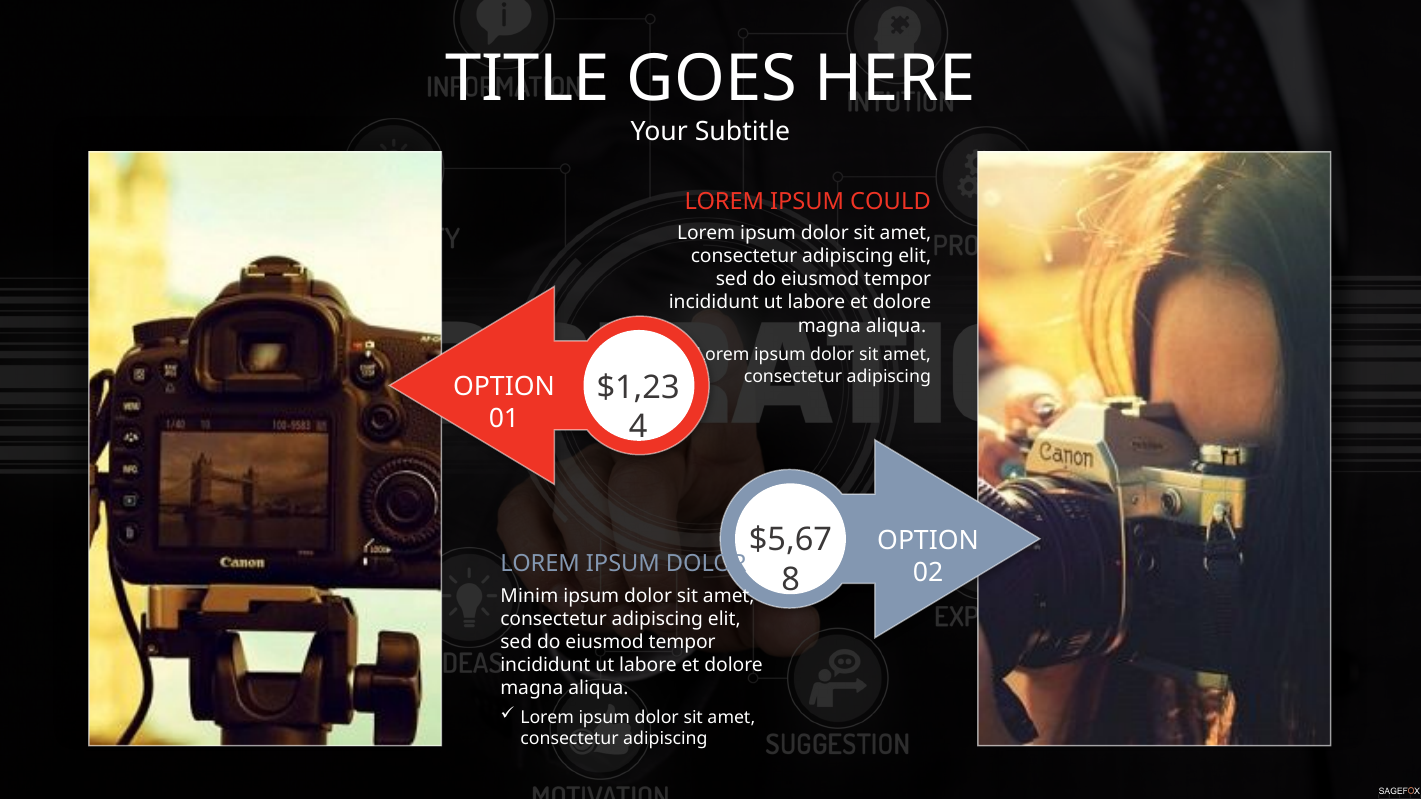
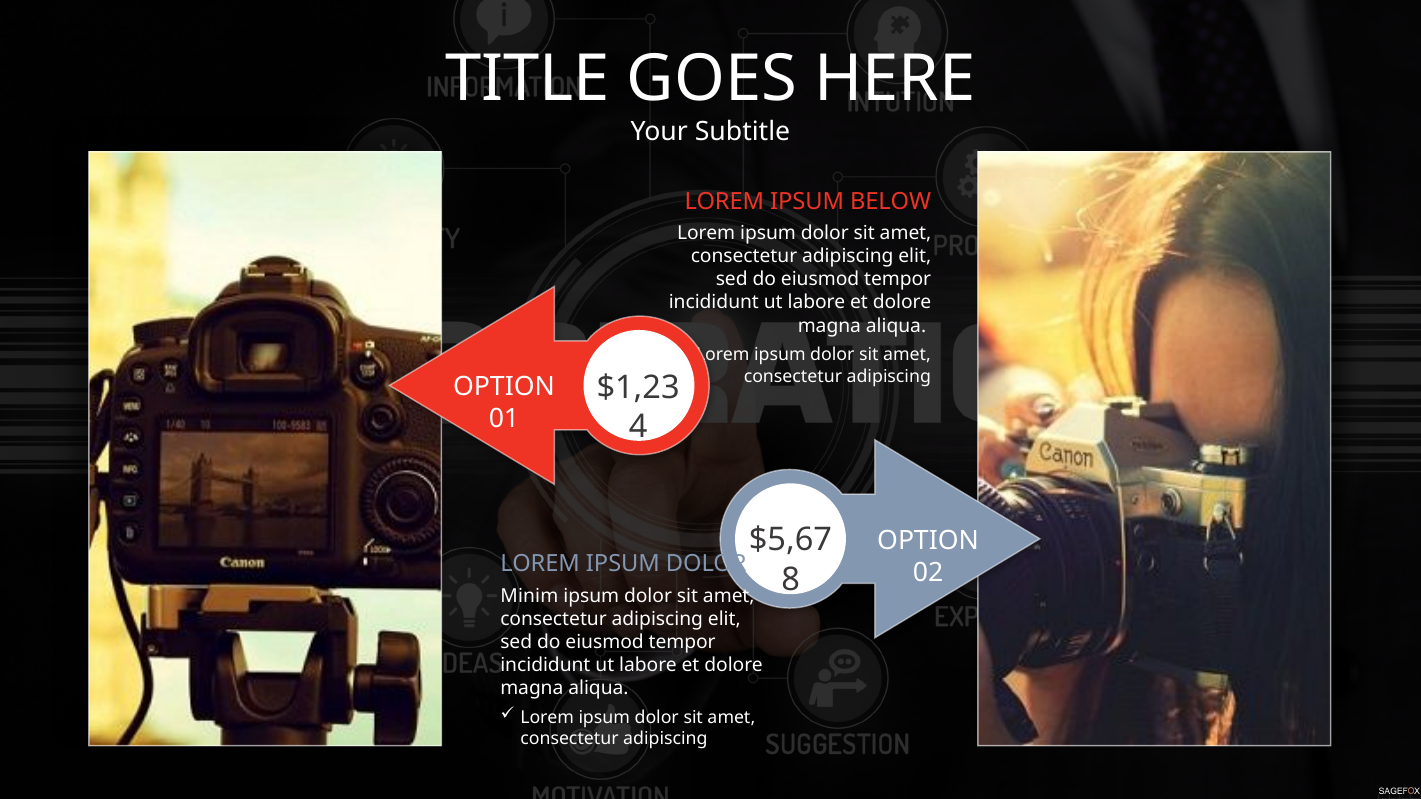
COULD: COULD -> BELOW (891, 202)
